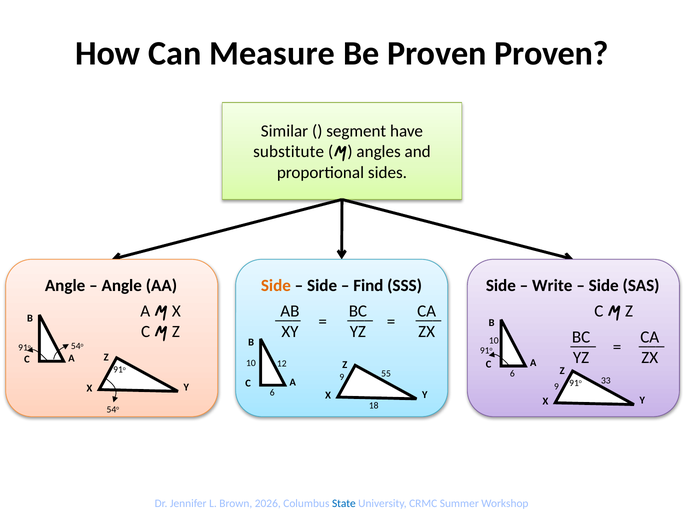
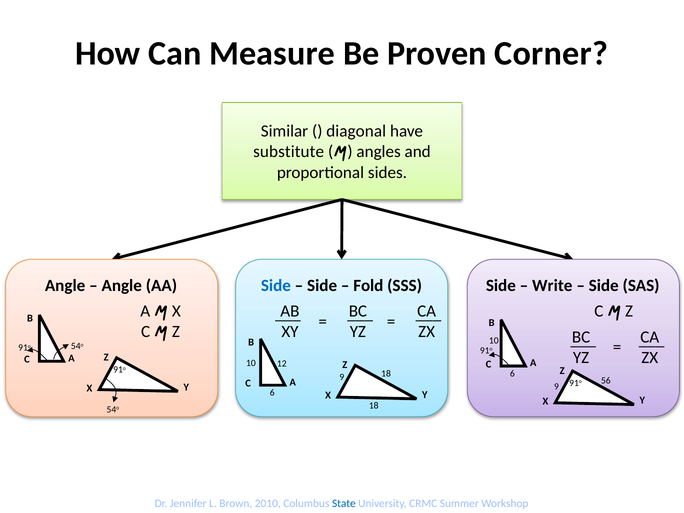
Proven Proven: Proven -> Corner (551, 54)
segment: segment -> diagonal (356, 131)
Side colour: orange -> blue (276, 286)
Find: Find -> Fold (368, 286)
9 55: 55 -> 18 (386, 373)
33: 33 -> 56 (606, 381)
2026: 2026 -> 2010 (268, 503)
